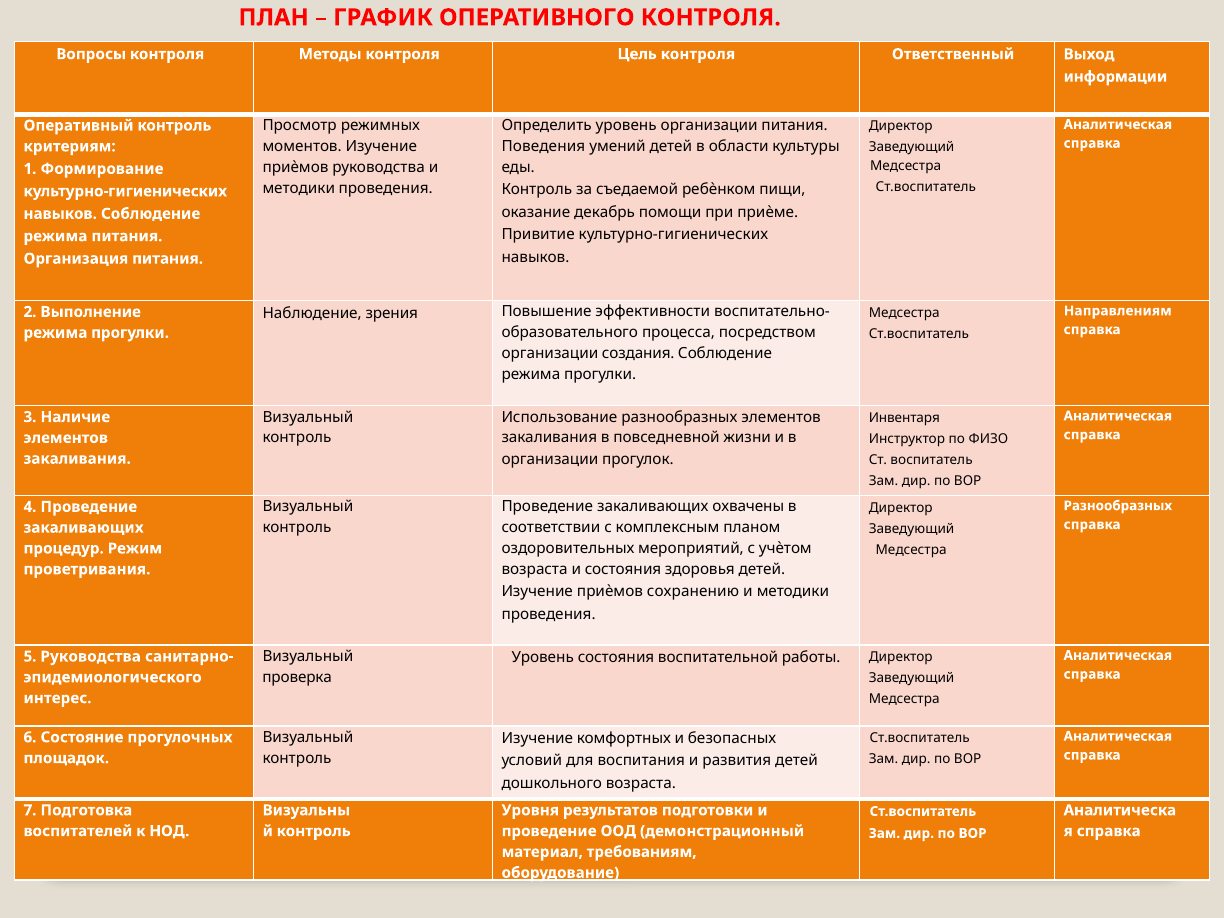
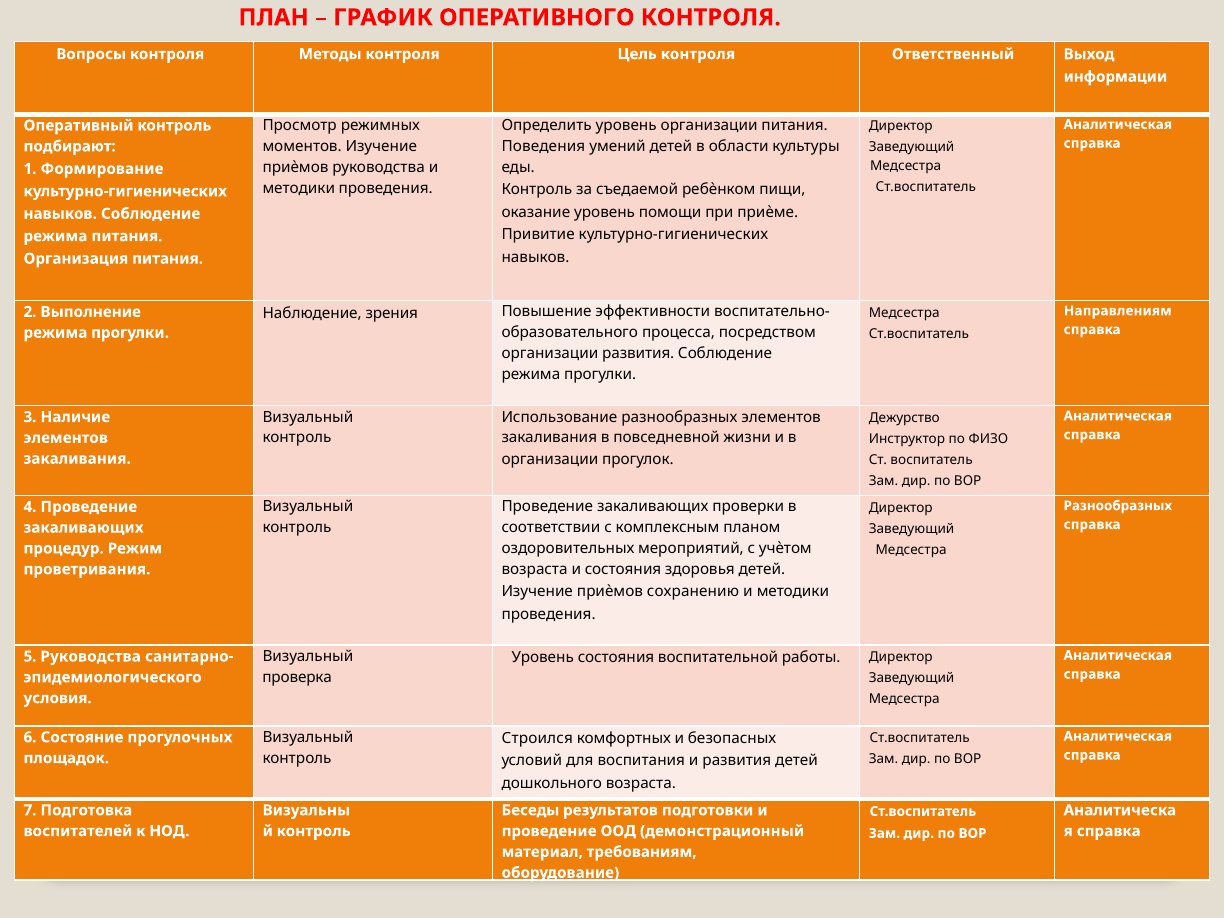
критериям: критериям -> подбирают (70, 146)
оказание декабрь: декабрь -> уровень (605, 212)
организации создания: создания -> развития (638, 354)
Инвентаря: Инвентаря -> Дежурство (904, 418)
охвачены: охвачены -> проверки (748, 507)
интерес: интерес -> условия (58, 698)
Изучение: Изучение -> Строился (537, 738)
Уровня: Уровня -> Беседы (530, 810)
